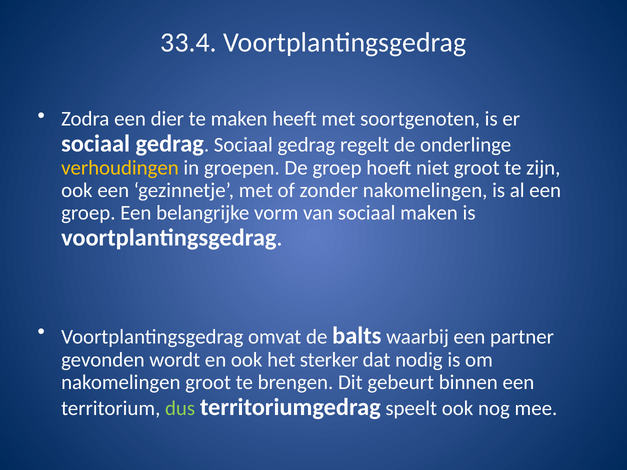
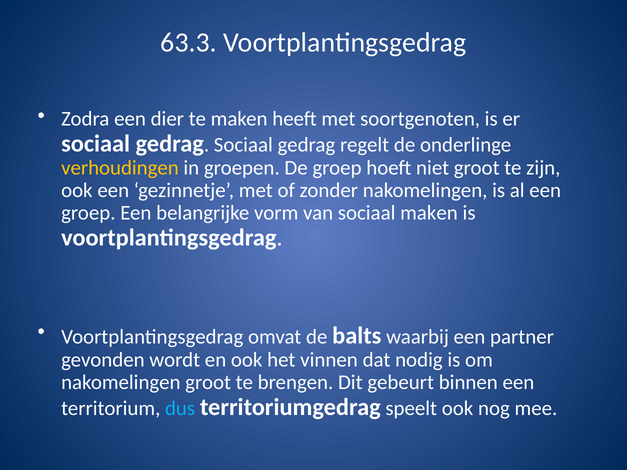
33.4: 33.4 -> 63.3 (189, 42)
sterker: sterker -> vinnen (329, 360)
dus colour: light green -> light blue (180, 409)
